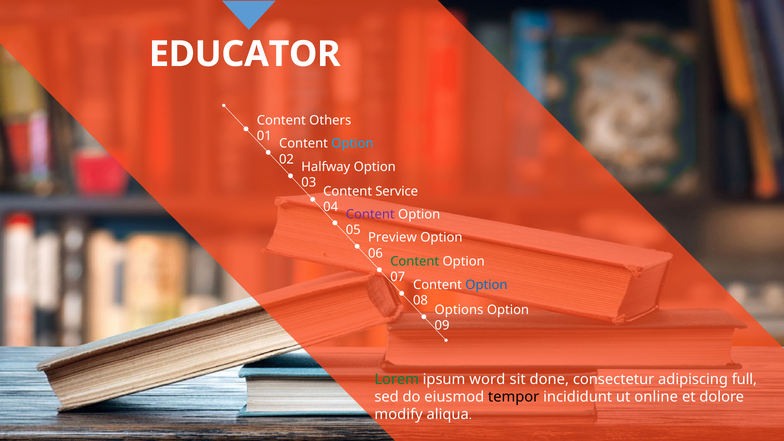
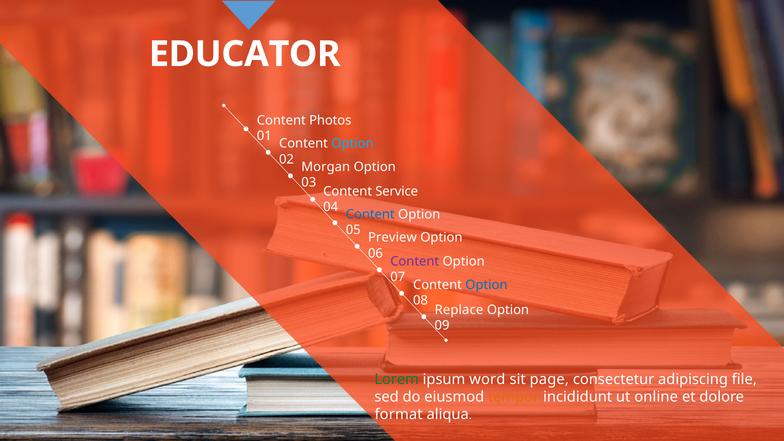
Others: Others -> Photos (330, 120)
Halfway: Halfway -> Morgan (326, 167)
Content colour: purple -> blue (370, 214)
Content colour: green -> purple (415, 261)
Options: Options -> Replace (459, 310)
done: done -> page (549, 379)
full: full -> file (744, 379)
tempor colour: black -> orange (514, 397)
modify: modify -> format (399, 415)
